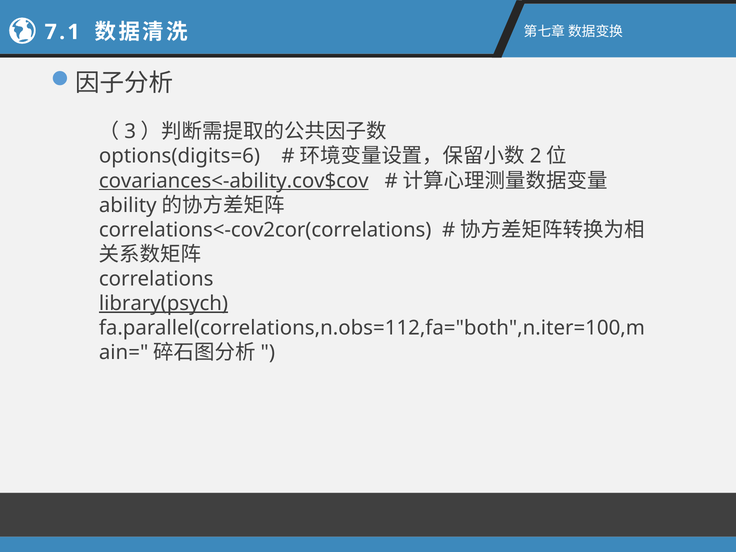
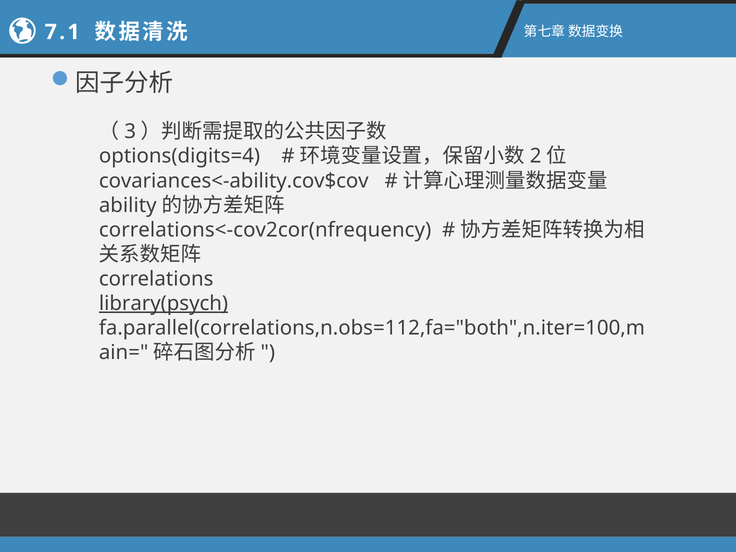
options(digits=6: options(digits=6 -> options(digits=4 (179, 156)
covariances<-ability.cov$cov underline: present -> none (234, 181)
correlations<-cov2cor(correlations: correlations<-cov2cor(correlations -> correlations<-cov2cor(nfrequency (265, 230)
